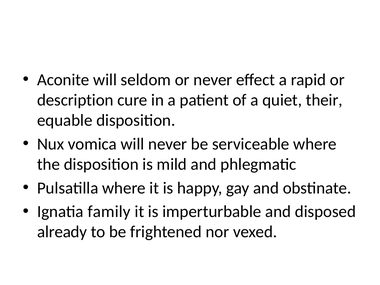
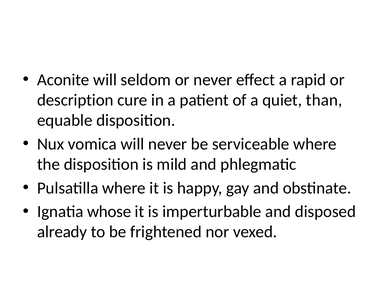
their: their -> than (324, 100)
family: family -> whose (109, 212)
